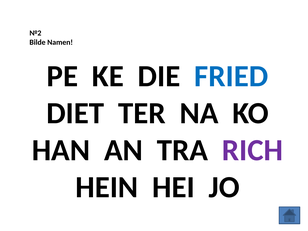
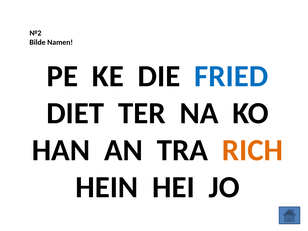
RICH colour: purple -> orange (252, 150)
